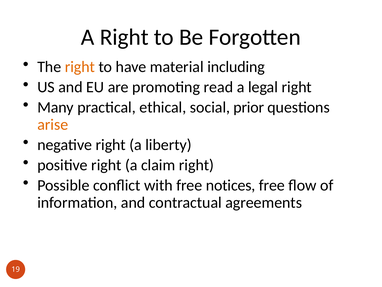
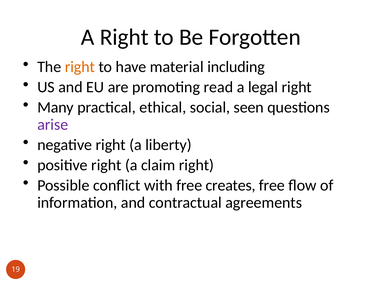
prior: prior -> seen (249, 107)
arise colour: orange -> purple (53, 124)
notices: notices -> creates (231, 185)
